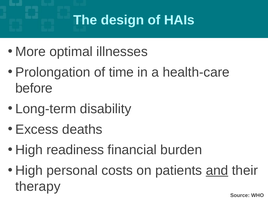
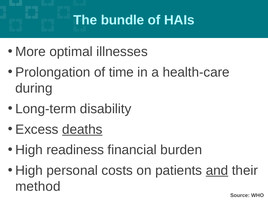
design: design -> bundle (122, 20)
before: before -> during (34, 88)
deaths underline: none -> present (82, 129)
therapy: therapy -> method (38, 187)
